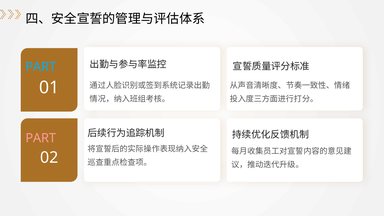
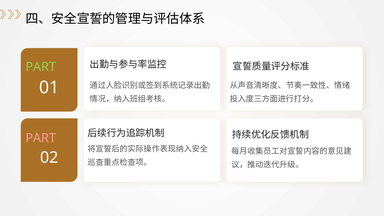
PART colour: light blue -> light green (41, 67)
